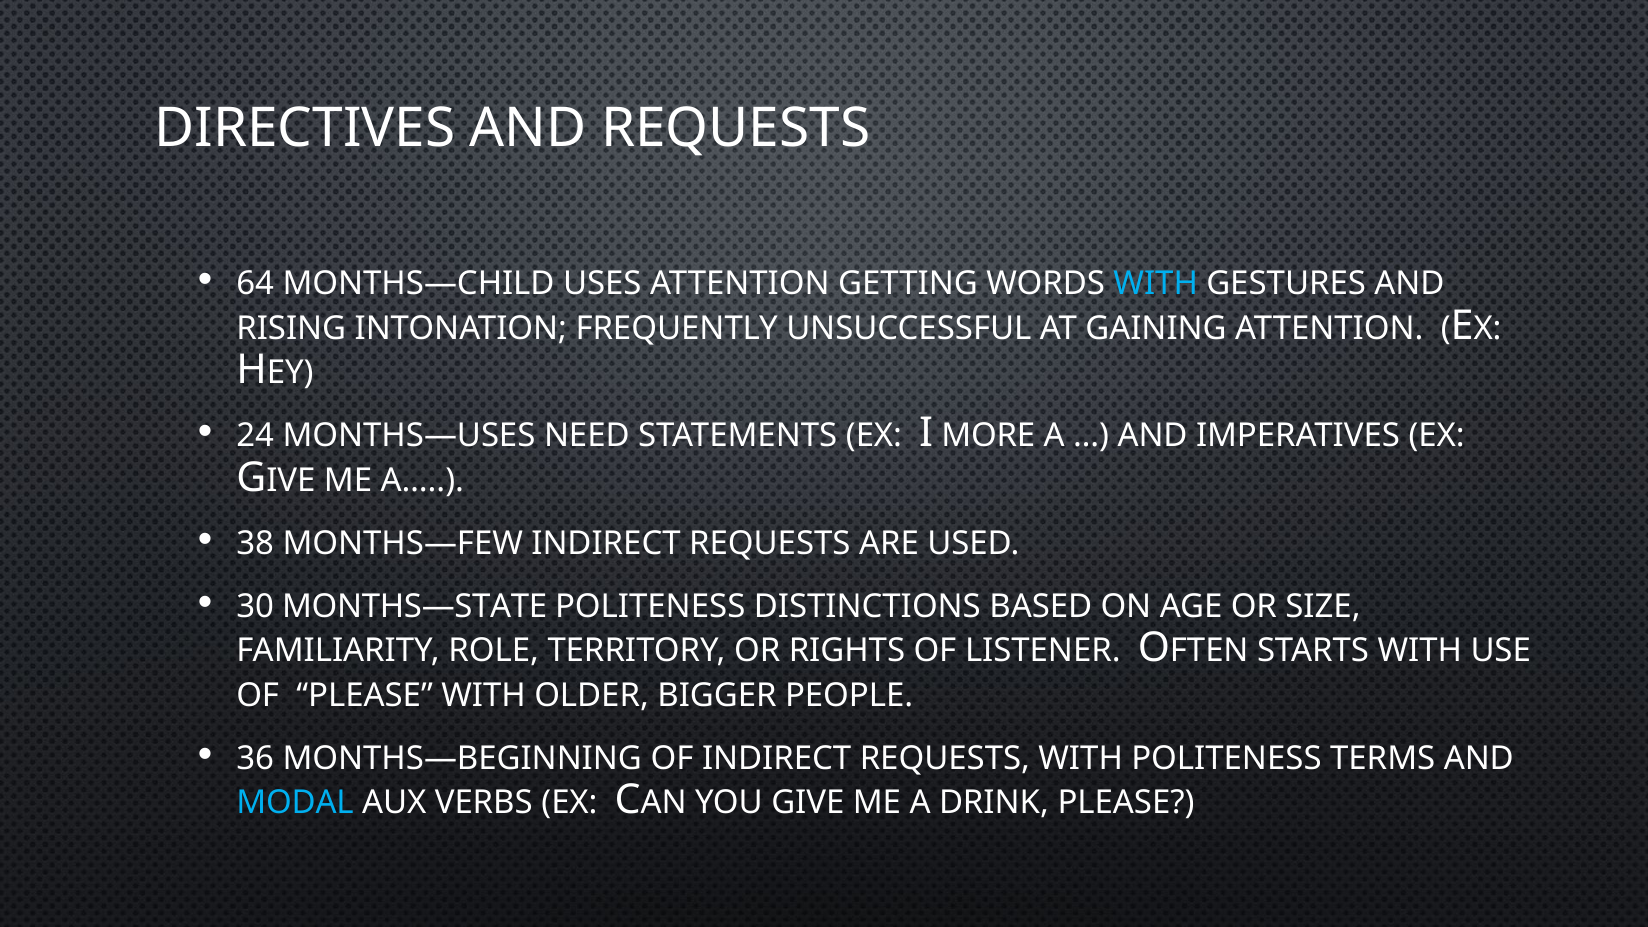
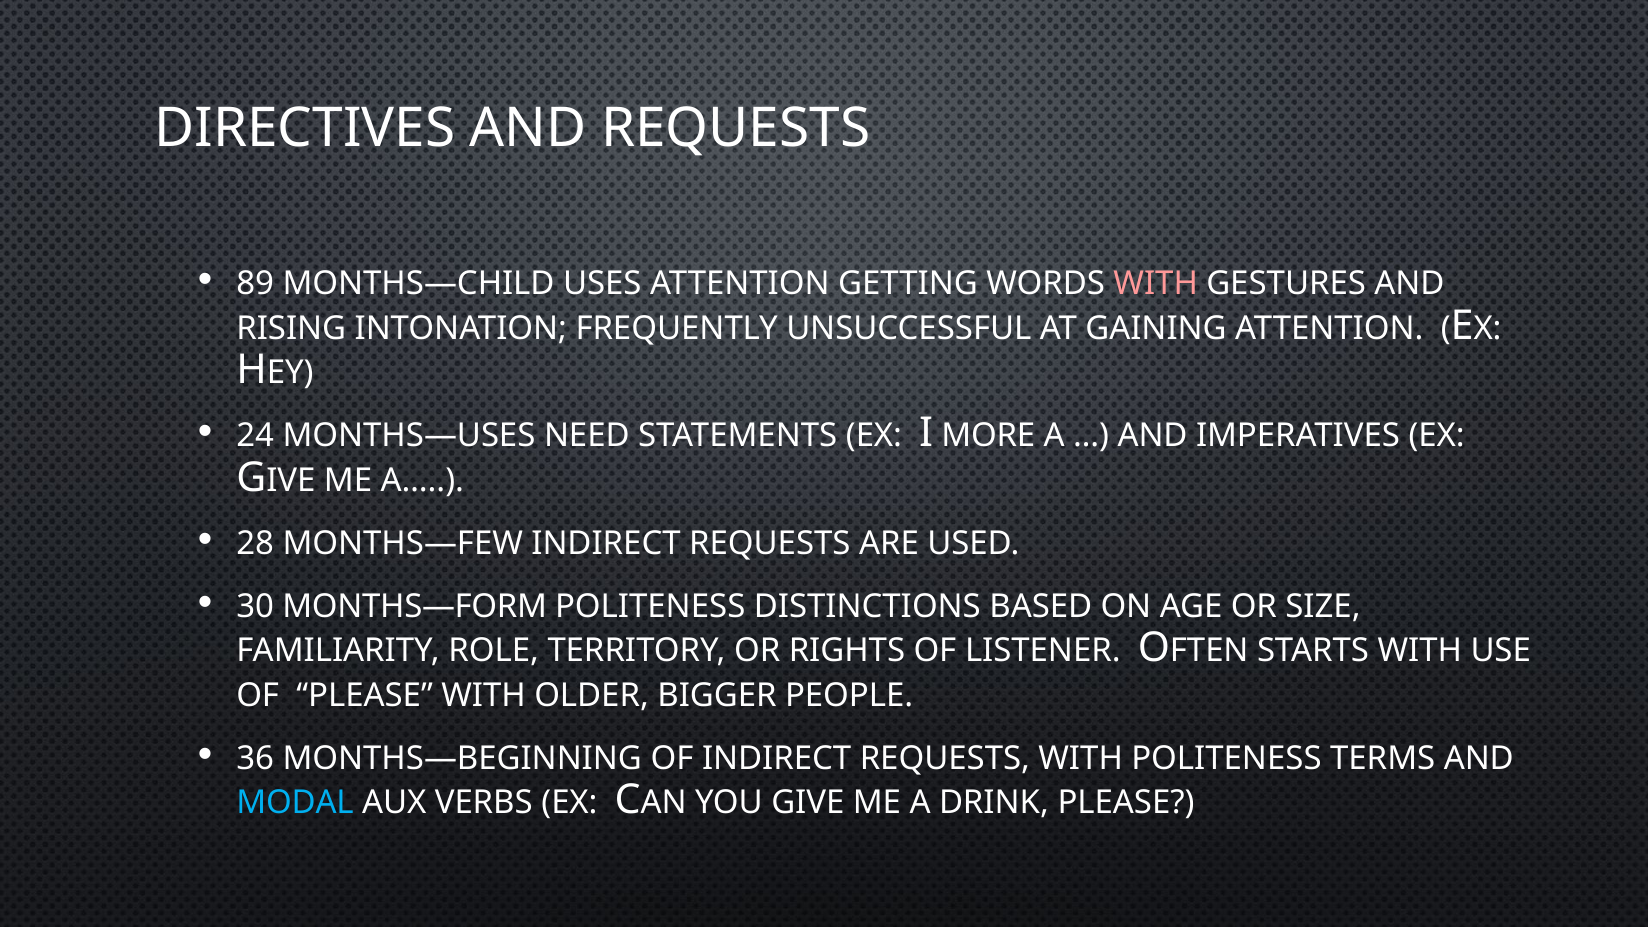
64: 64 -> 89 (255, 284)
WITH colour: light blue -> pink (1156, 284)
38: 38 -> 28 (255, 543)
MONTHS—STATE: MONTHS—STATE -> MONTHS—FORM (415, 606)
